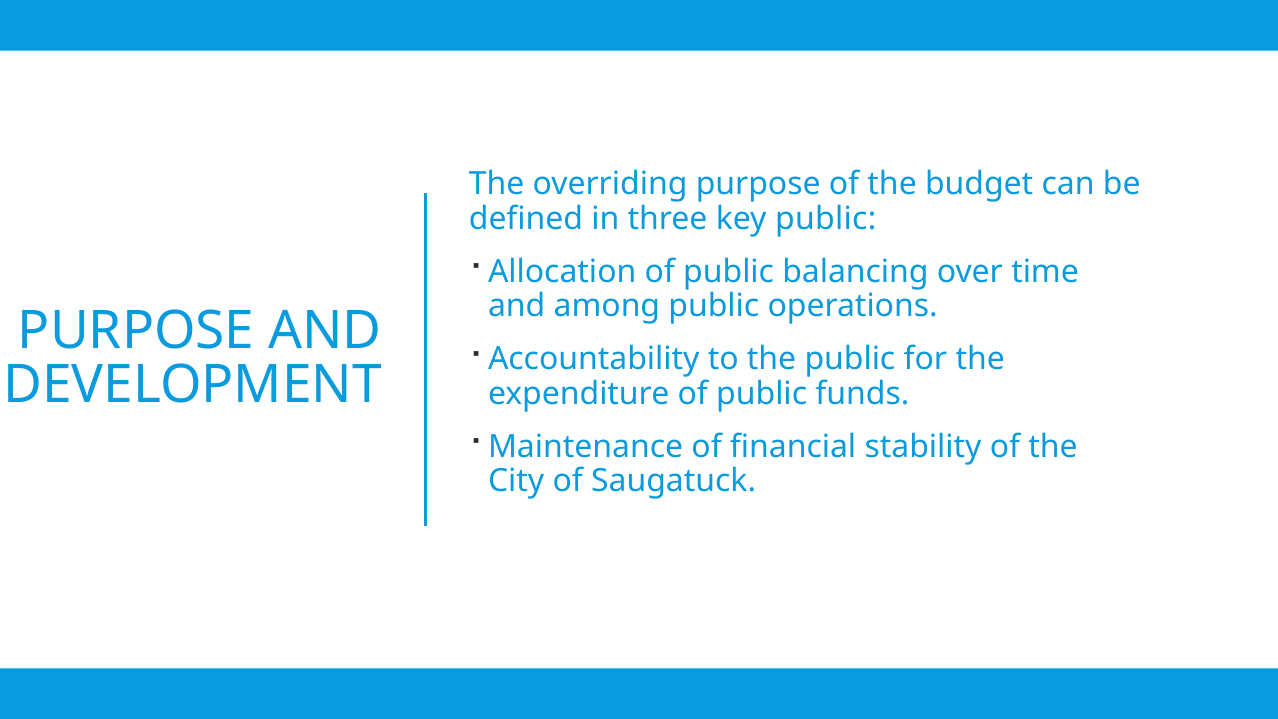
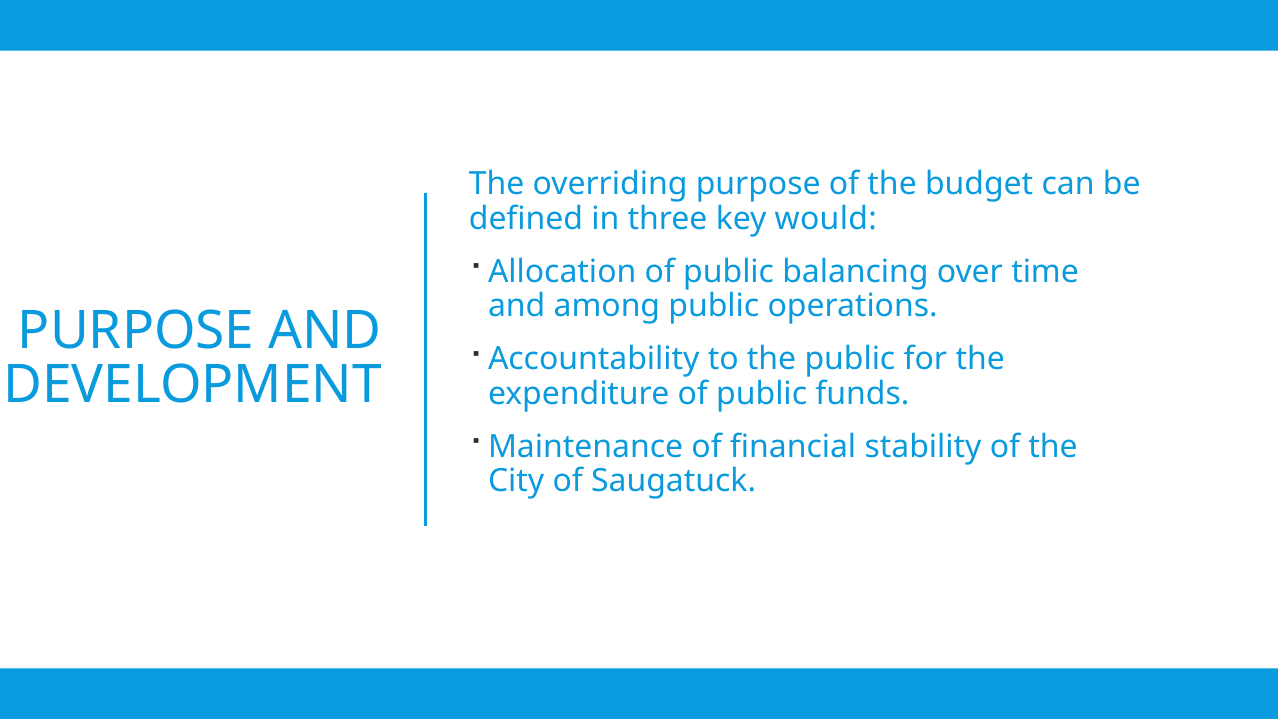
key public: public -> would (826, 218)
